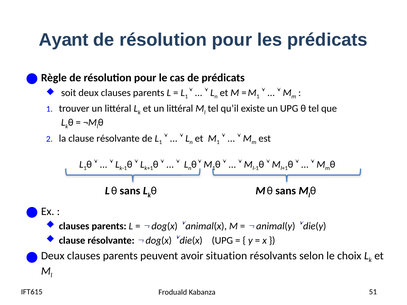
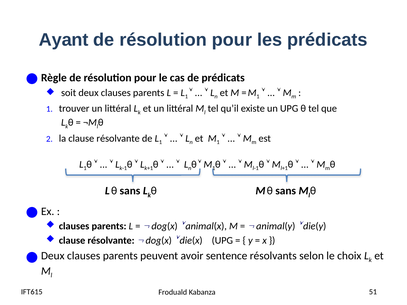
situation: situation -> sentence (227, 256)
